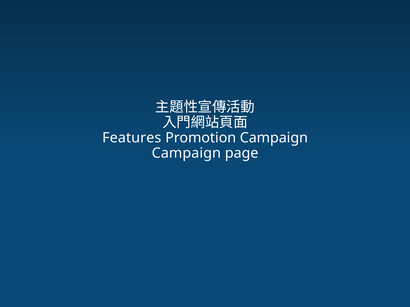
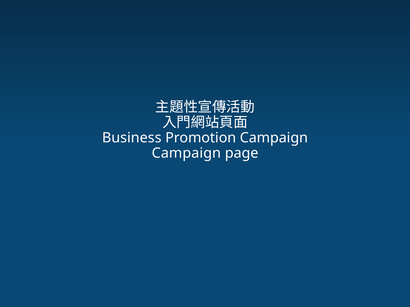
Features: Features -> Business (132, 138)
